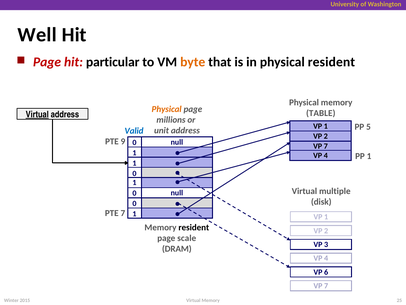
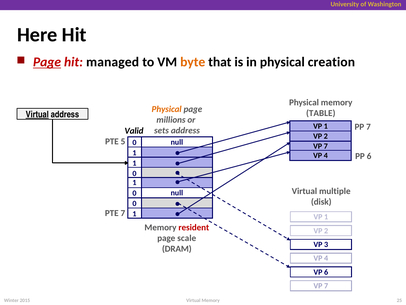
Well: Well -> Here (37, 35)
Page underline: none -> present (47, 62)
particular: particular -> managed (113, 62)
physical resident: resident -> creation (331, 62)
PP 5: 5 -> 7 (368, 127)
unit: unit -> sets (161, 130)
Valid colour: blue -> black (134, 131)
9: 9 -> 5 (123, 141)
PP 1: 1 -> 6 (369, 156)
resident colour: black -> red (194, 227)
